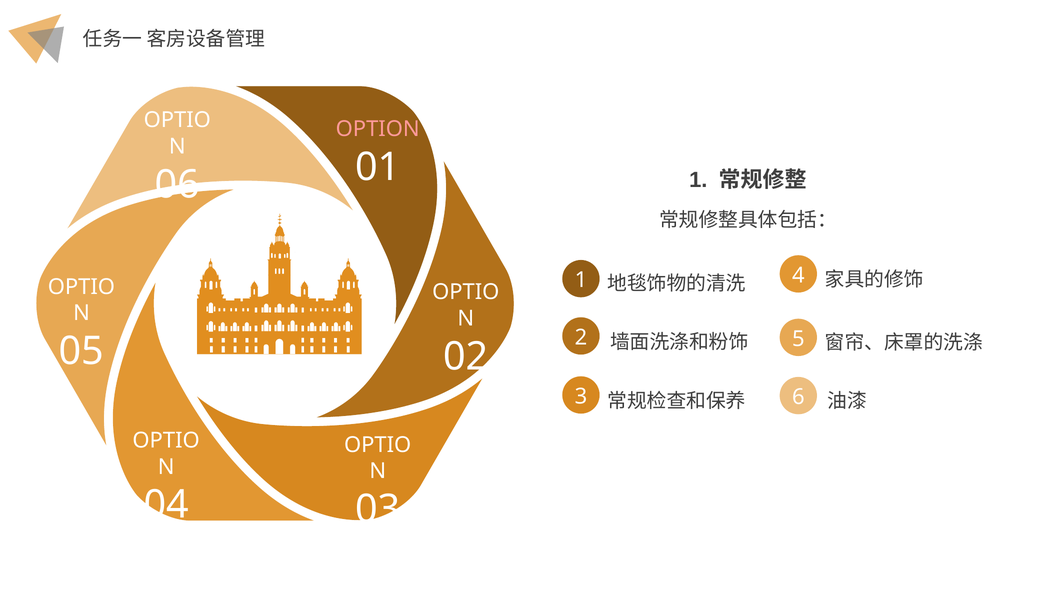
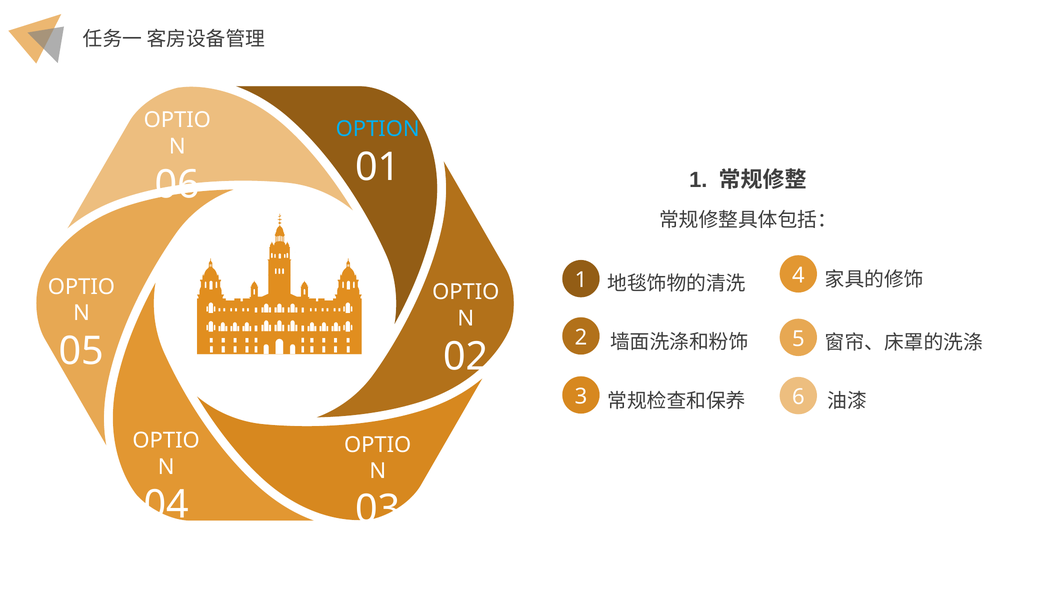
OPTION colour: pink -> light blue (378, 129)
